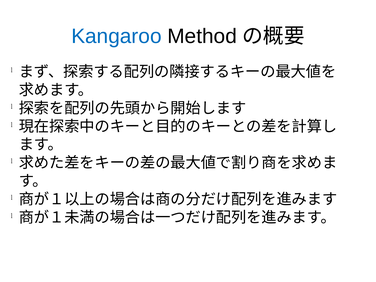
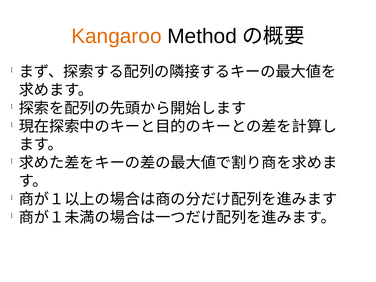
Kangaroo colour: blue -> orange (116, 36)
